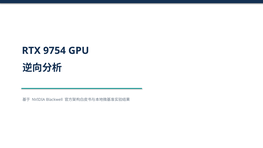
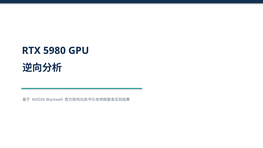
9754: 9754 -> 5980 (54, 51)
